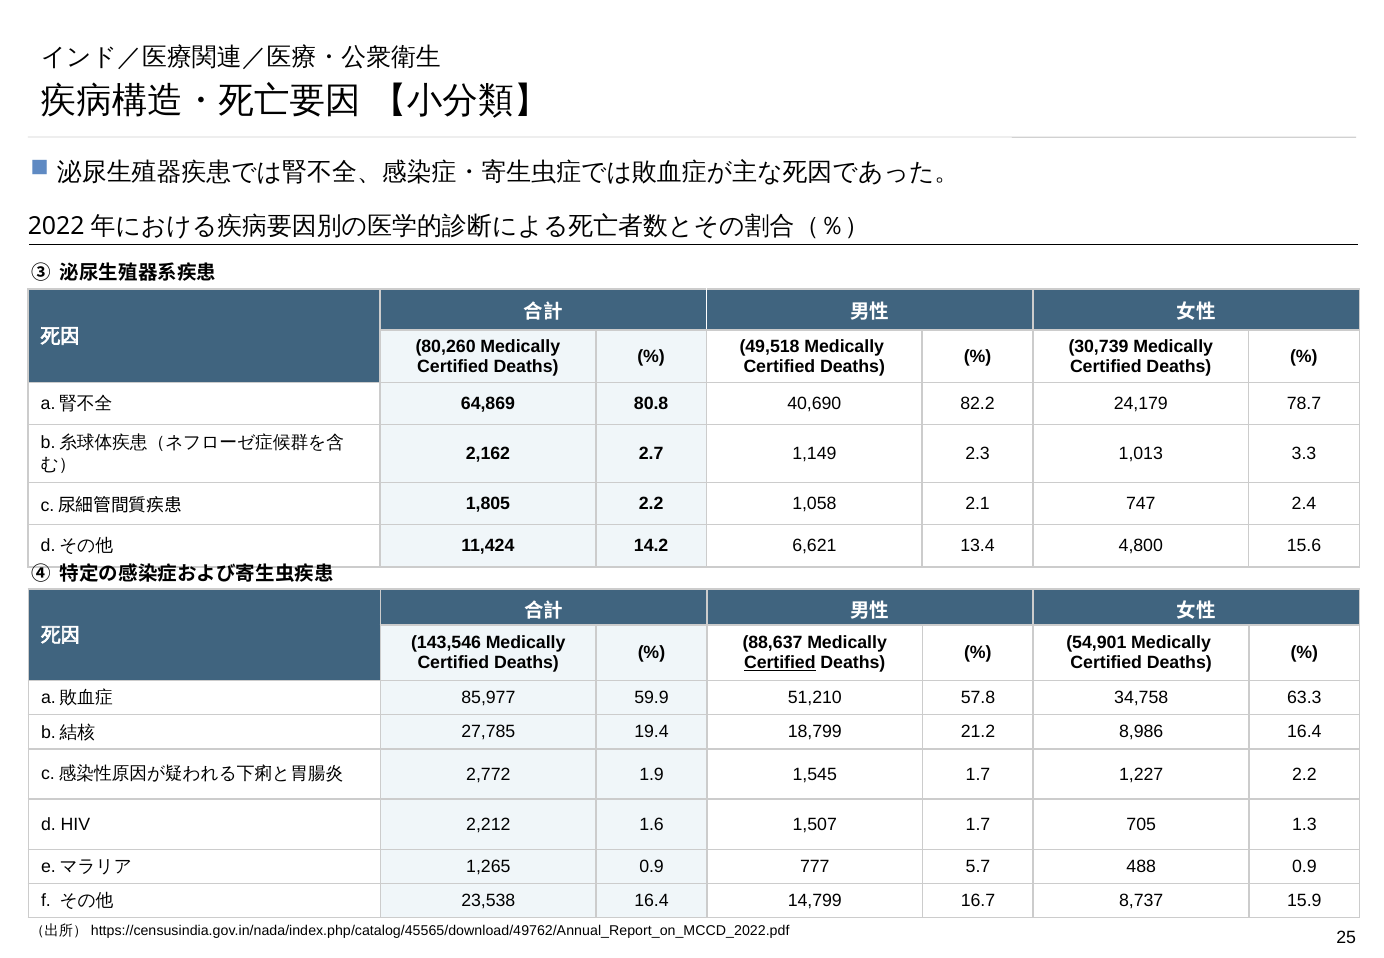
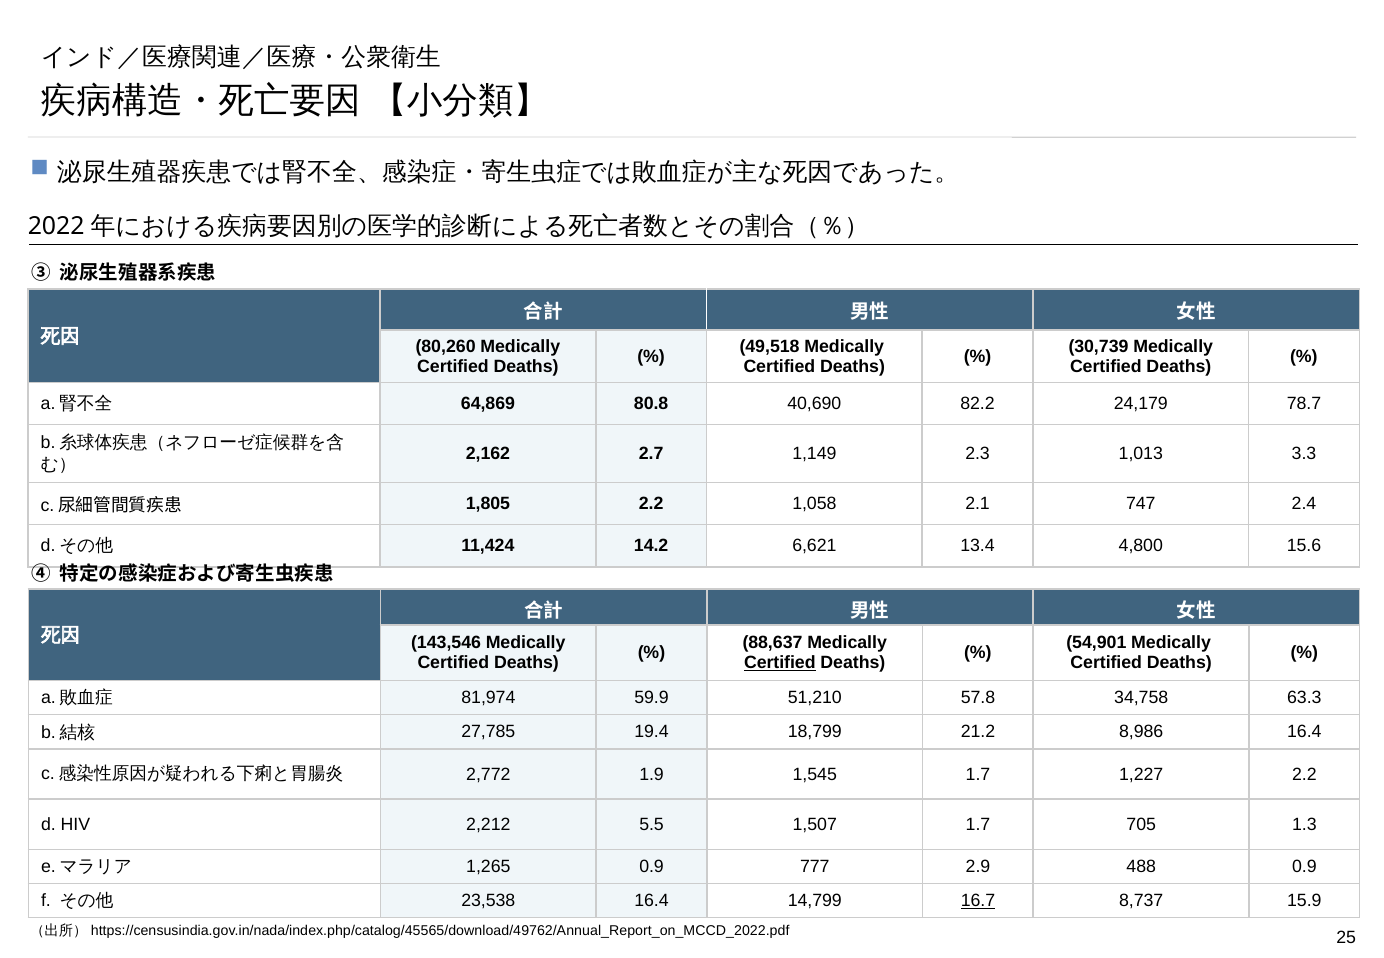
85,977: 85,977 -> 81,974 (488, 698)
1.6: 1.6 -> 5.5 (652, 825)
5.7: 5.7 -> 2.9 (978, 867)
16.7 underline: none -> present (978, 901)
